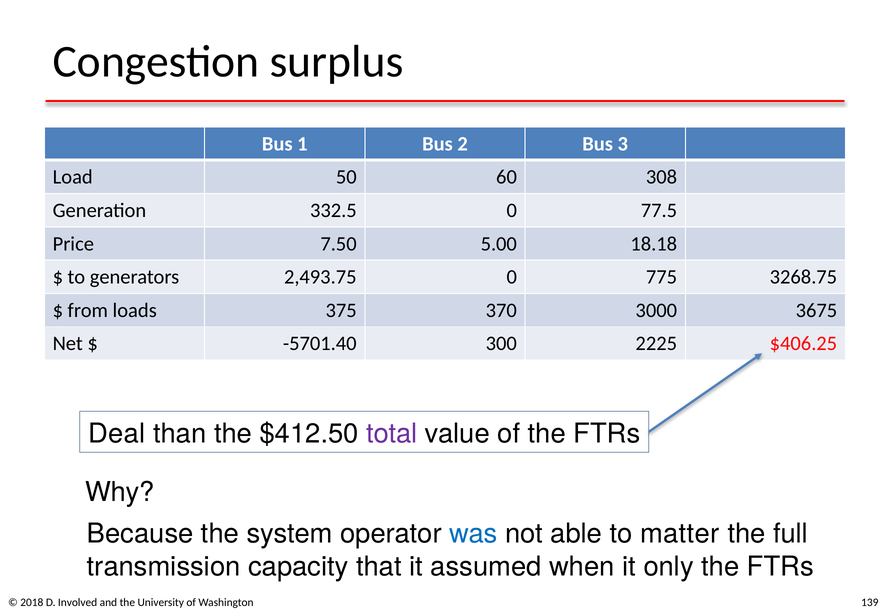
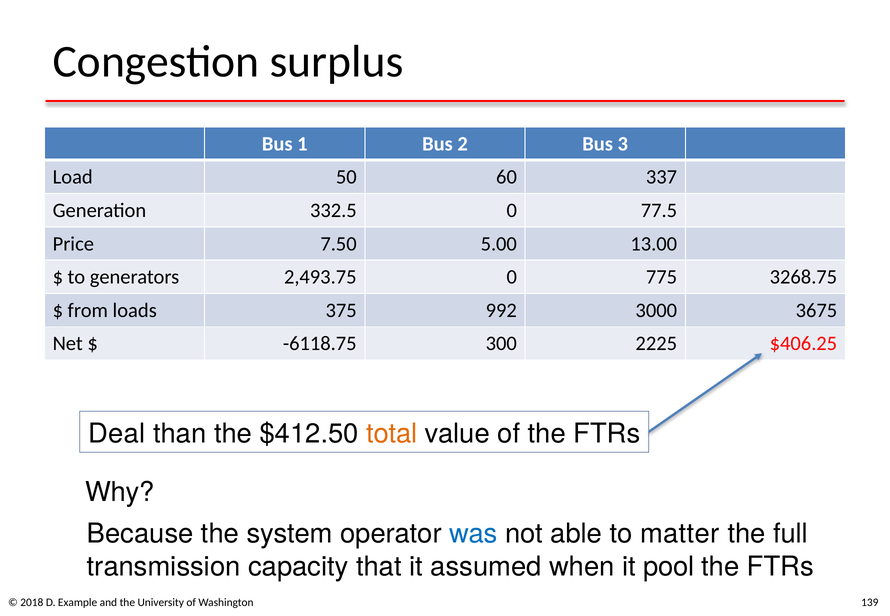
308: 308 -> 337 (661, 177)
18.18: 18.18 -> 13.00 (654, 244)
370: 370 -> 992 (501, 310)
-5701.40: -5701.40 -> -6118.75 (320, 344)
total colour: purple -> orange (392, 434)
only: only -> pool (669, 567)
Involved: Involved -> Example (78, 603)
